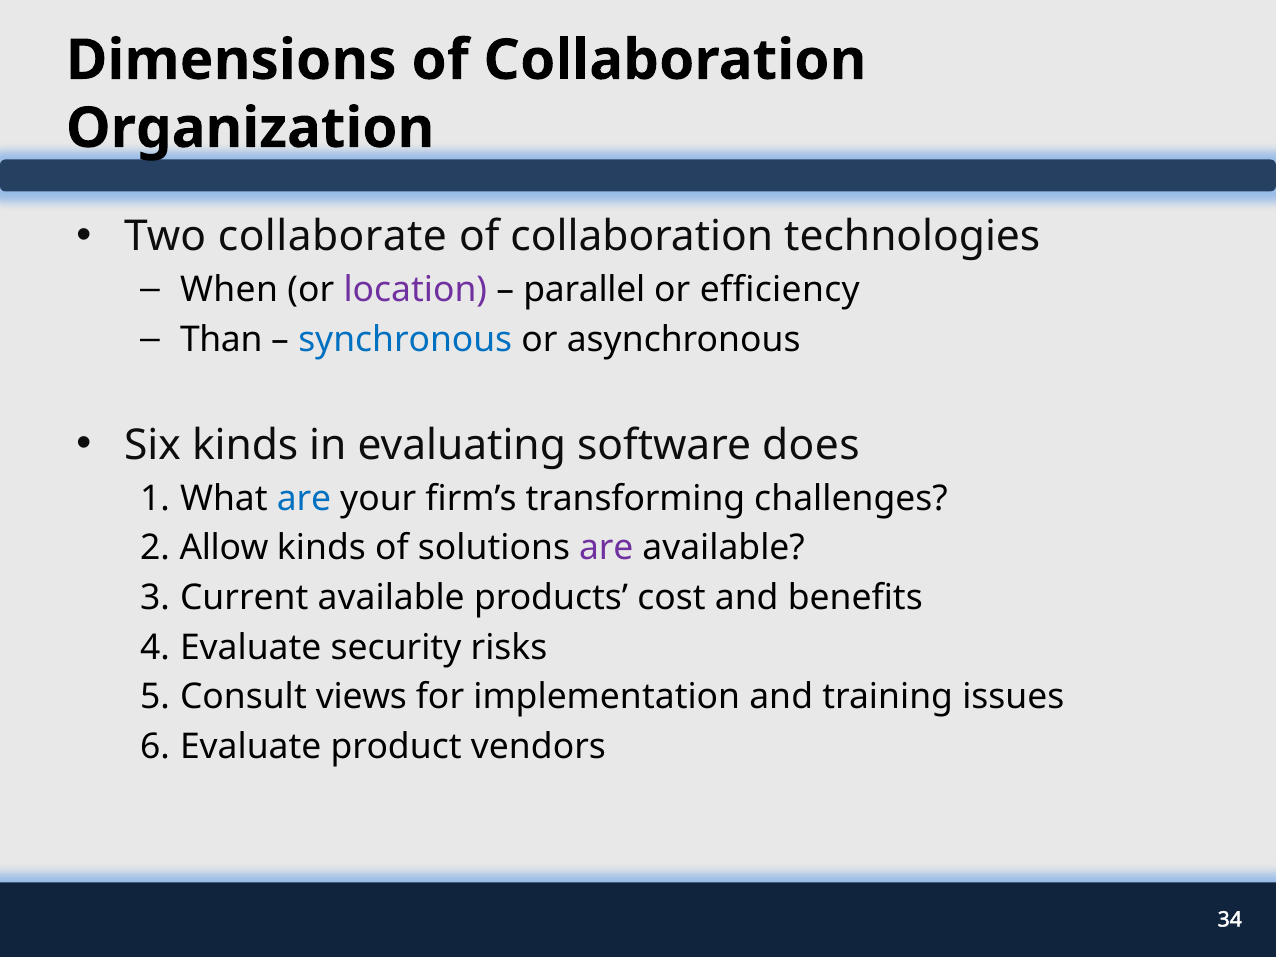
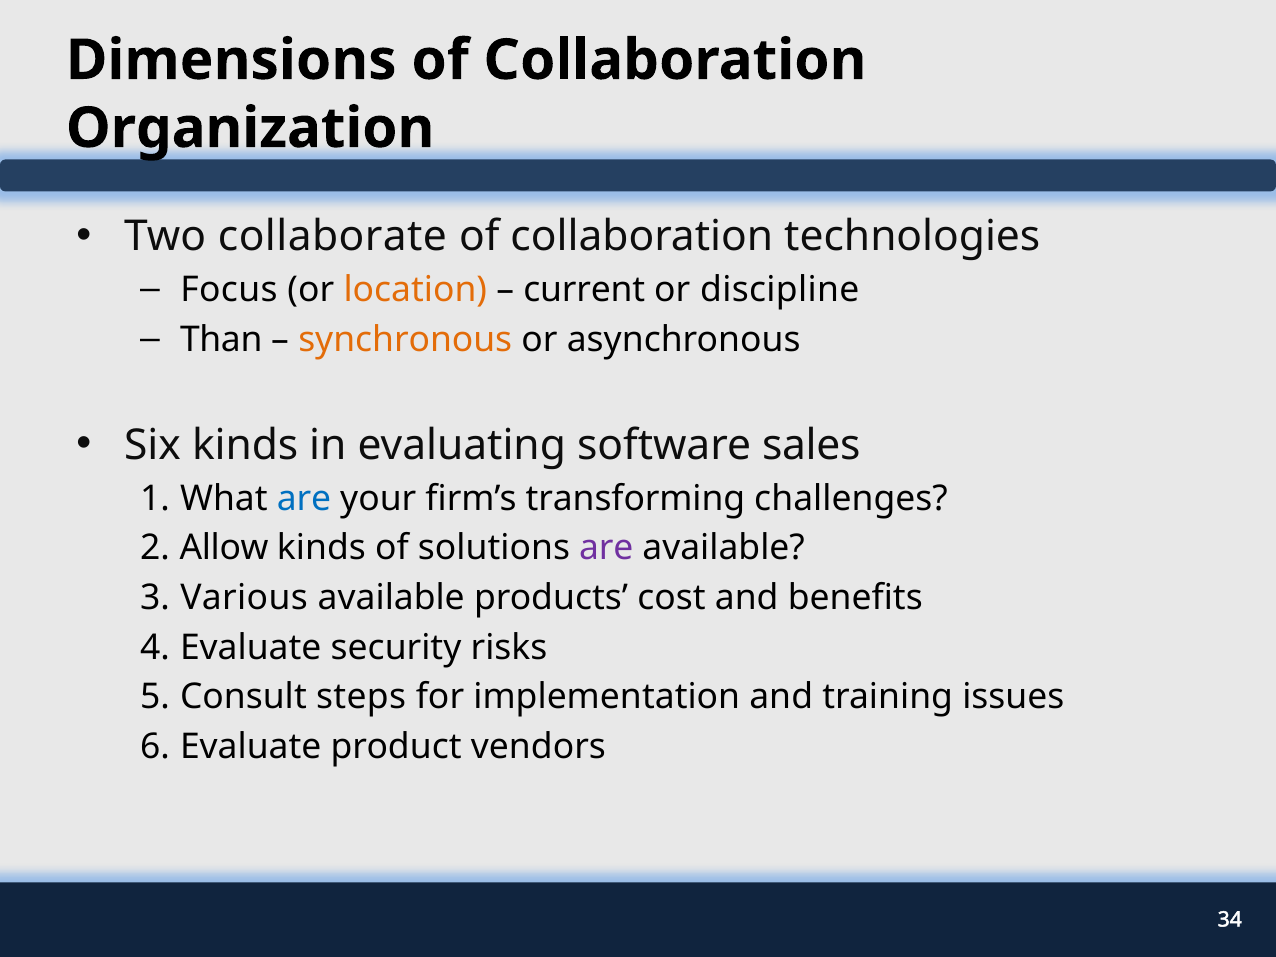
When: When -> Focus (229, 290)
location colour: purple -> orange (415, 290)
parallel: parallel -> current (584, 290)
efficiency: efficiency -> discipline (780, 290)
synchronous colour: blue -> orange (405, 340)
does: does -> sales (811, 445)
Current: Current -> Various (244, 598)
views: views -> steps (361, 697)
